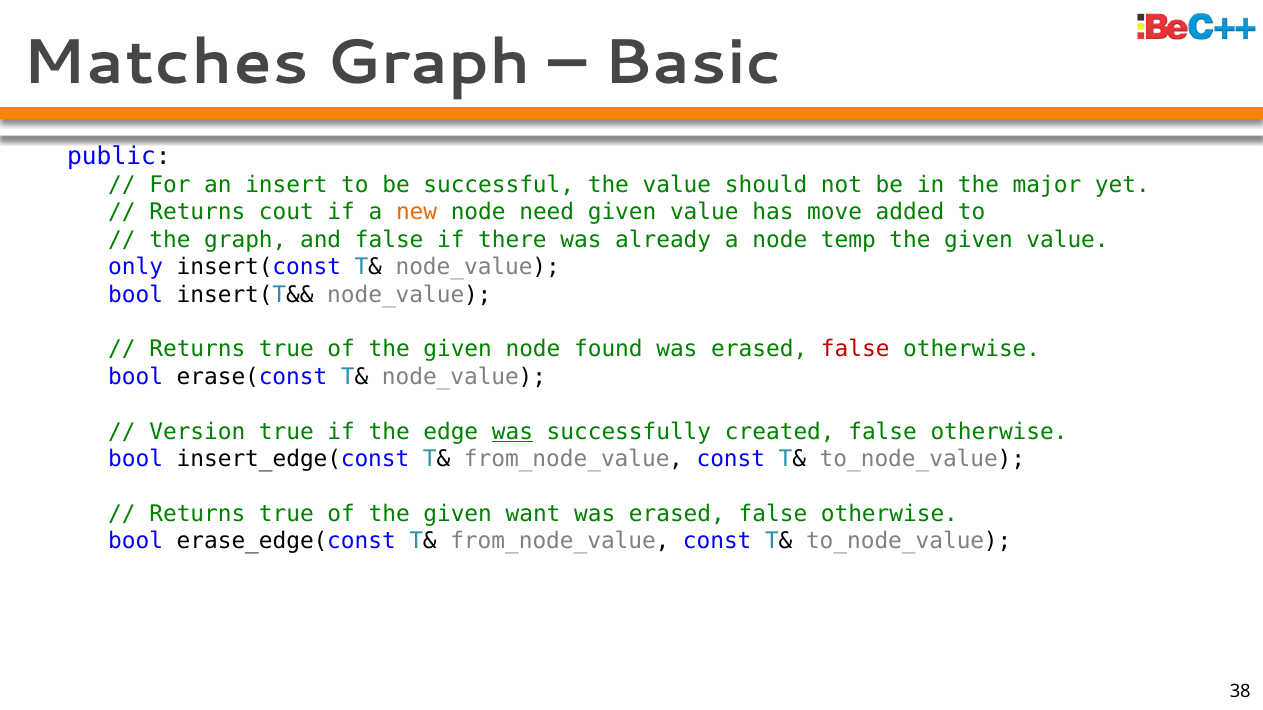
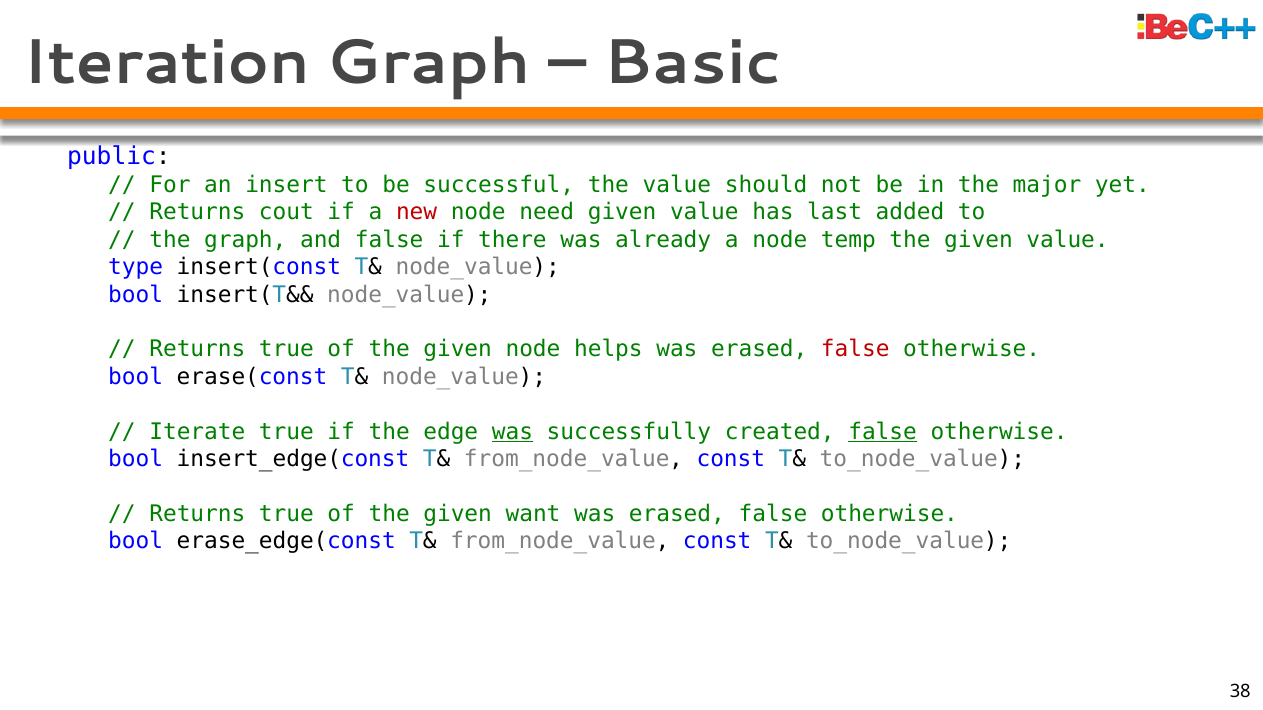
Matches: Matches -> Iteration (167, 63)
new colour: orange -> red (417, 213)
move: move -> last (835, 213)
only: only -> type (136, 267)
found: found -> helps (608, 350)
Version: Version -> Iterate (197, 432)
false underline: none -> present (883, 432)
